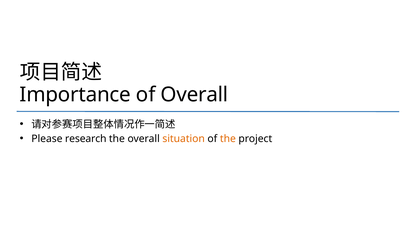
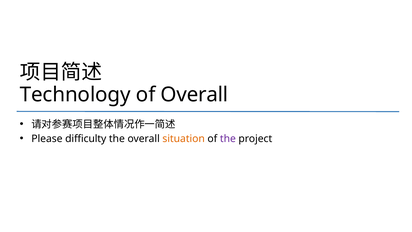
Importance: Importance -> Technology (75, 95)
research: research -> difficulty (86, 139)
the colour: orange -> purple (228, 139)
